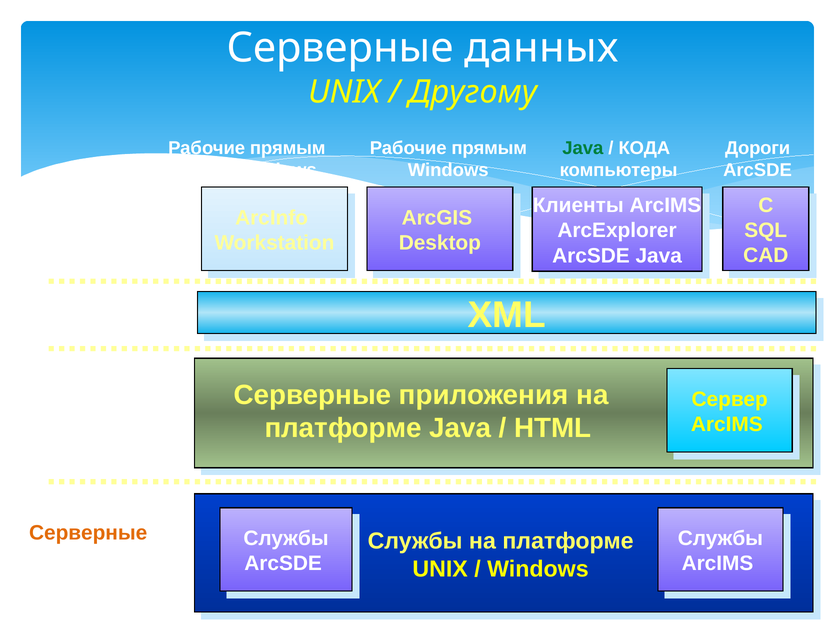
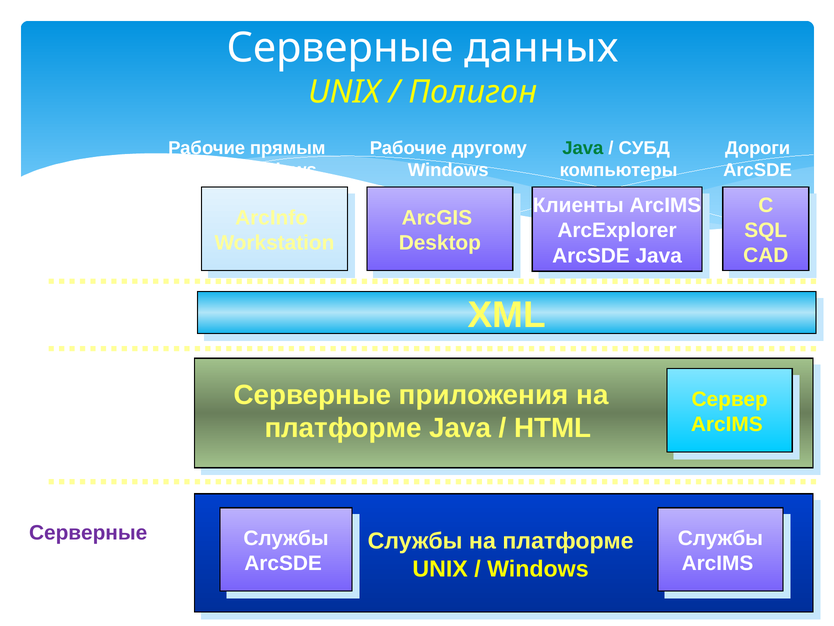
Другому: Другому -> Полигон (473, 92)
прямым: прямым -> другому (489, 148)
КОДА: КОДА -> СУБД (644, 148)
Серверные colour: orange -> purple (88, 532)
